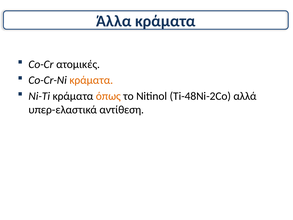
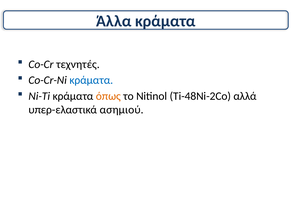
ατομικές: ατομικές -> τεχνητές (78, 64)
κράματα colour: orange -> blue (91, 80)
αντίθεση: αντίθεση -> ασημιού (122, 110)
